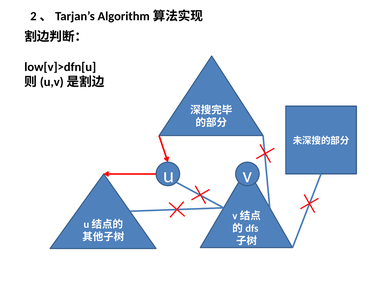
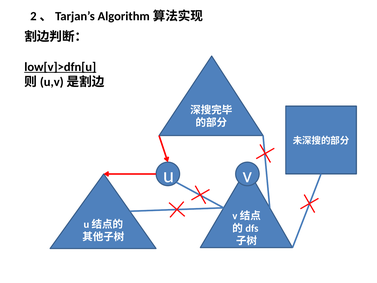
low[v]>dfn[u underline: none -> present (60, 67)
